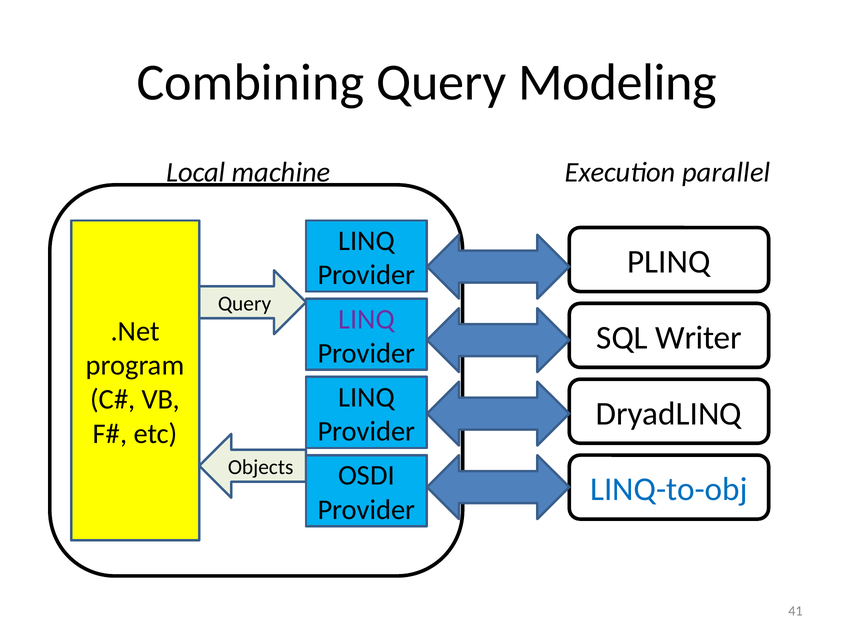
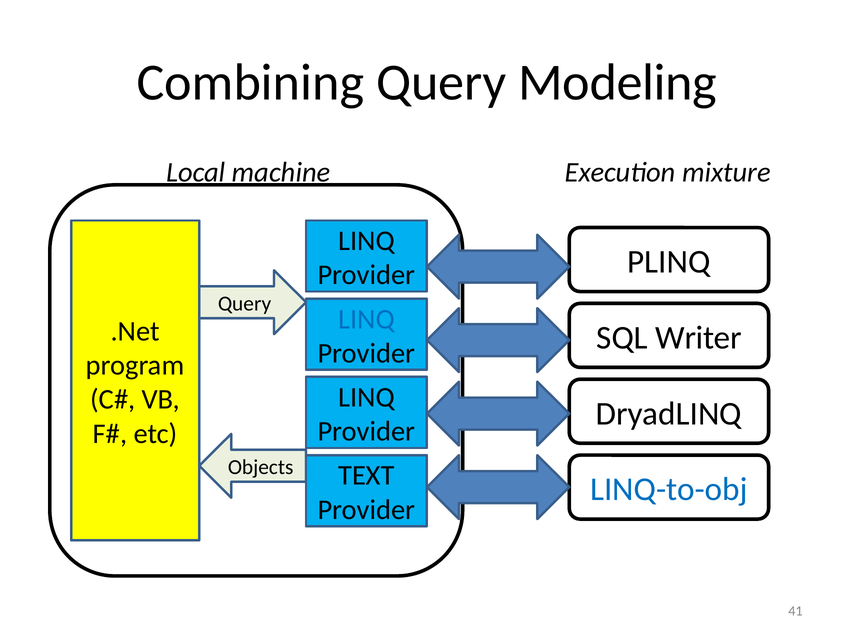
parallel: parallel -> mixture (726, 173)
LINQ colour: purple -> blue (366, 319)
OSDI: OSDI -> TEXT (366, 476)
